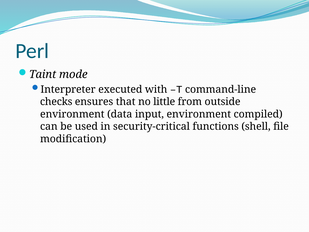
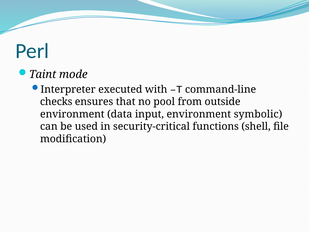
little: little -> pool (164, 102)
compiled: compiled -> symbolic (258, 114)
